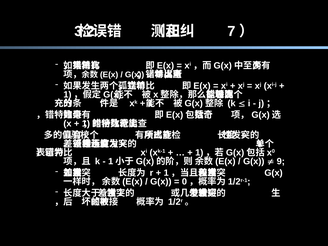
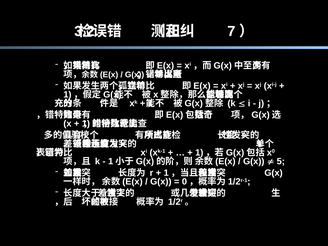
9: 9 -> 5 (281, 161)
